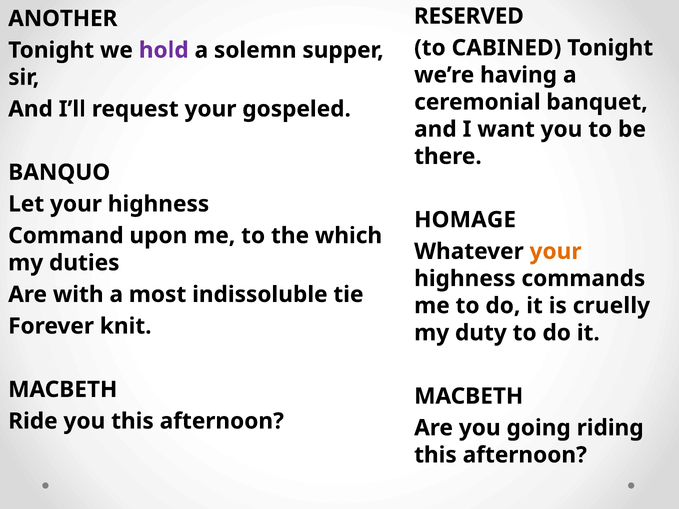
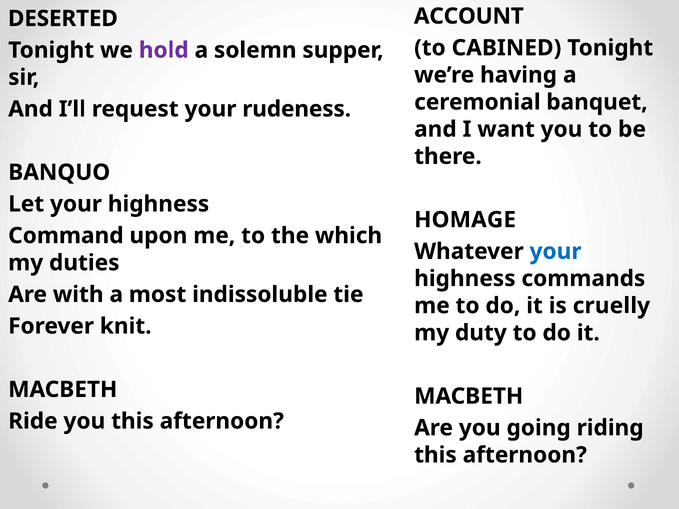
RESERVED: RESERVED -> ACCOUNT (469, 16)
ANOTHER: ANOTHER -> DESERTED (63, 19)
gospeled: gospeled -> rudeness (297, 109)
your colour: orange -> blue (556, 252)
